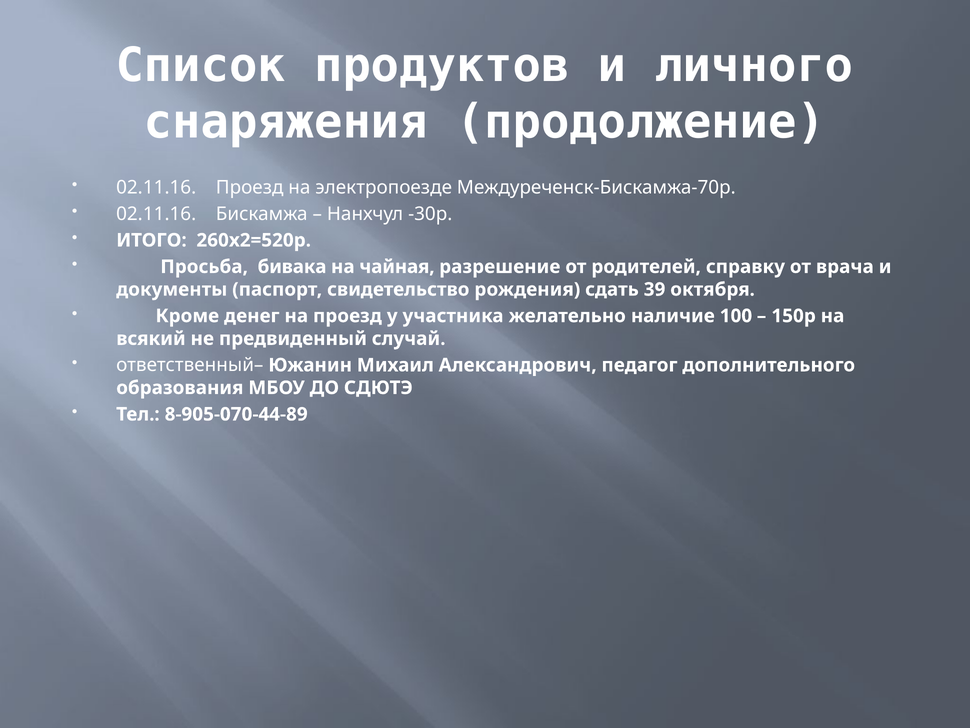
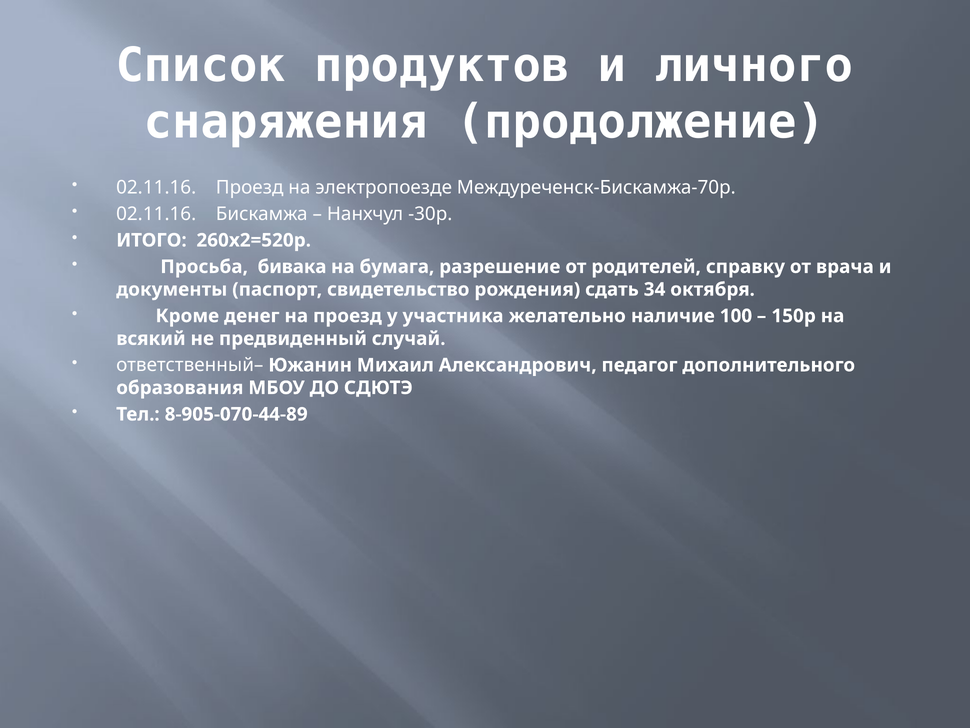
чайная: чайная -> бумага (397, 267)
39: 39 -> 34 (655, 289)
